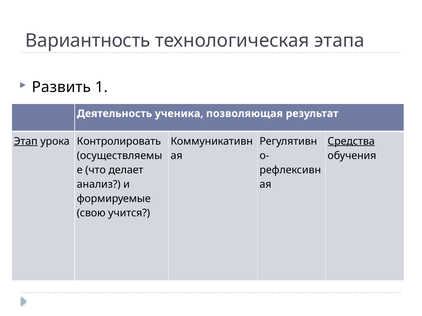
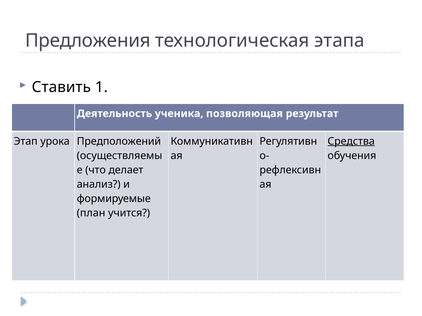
Вариантность: Вариантность -> Предложения (88, 41)
Развить: Развить -> Ставить (61, 87)
Этап underline: present -> none (26, 141)
Контролировать: Контролировать -> Предположений (119, 141)
свою: свою -> план (91, 213)
